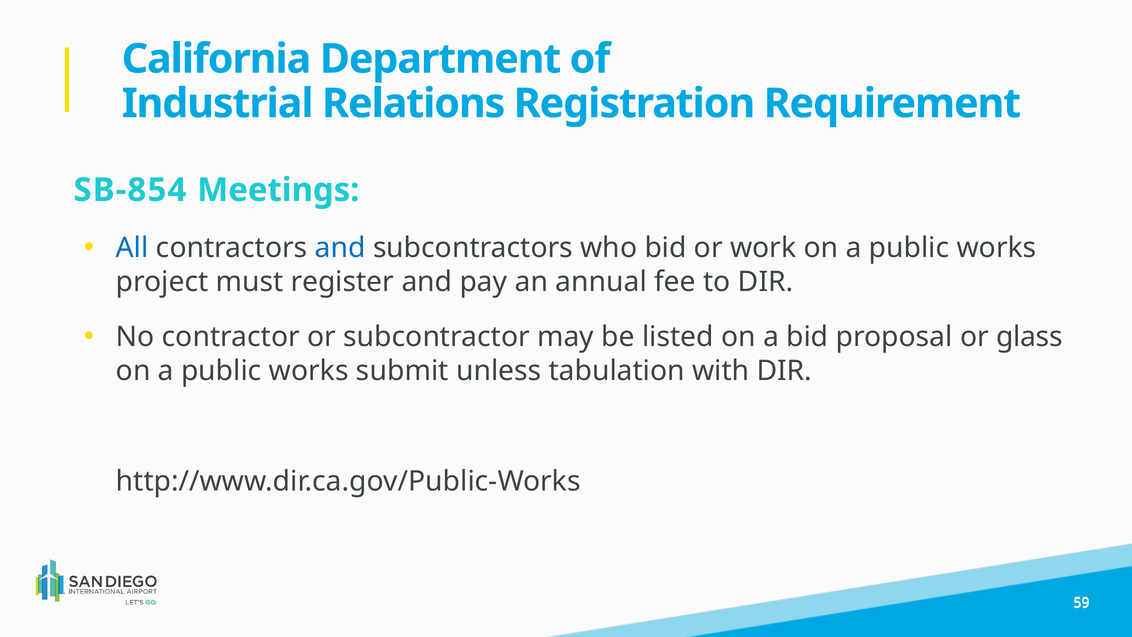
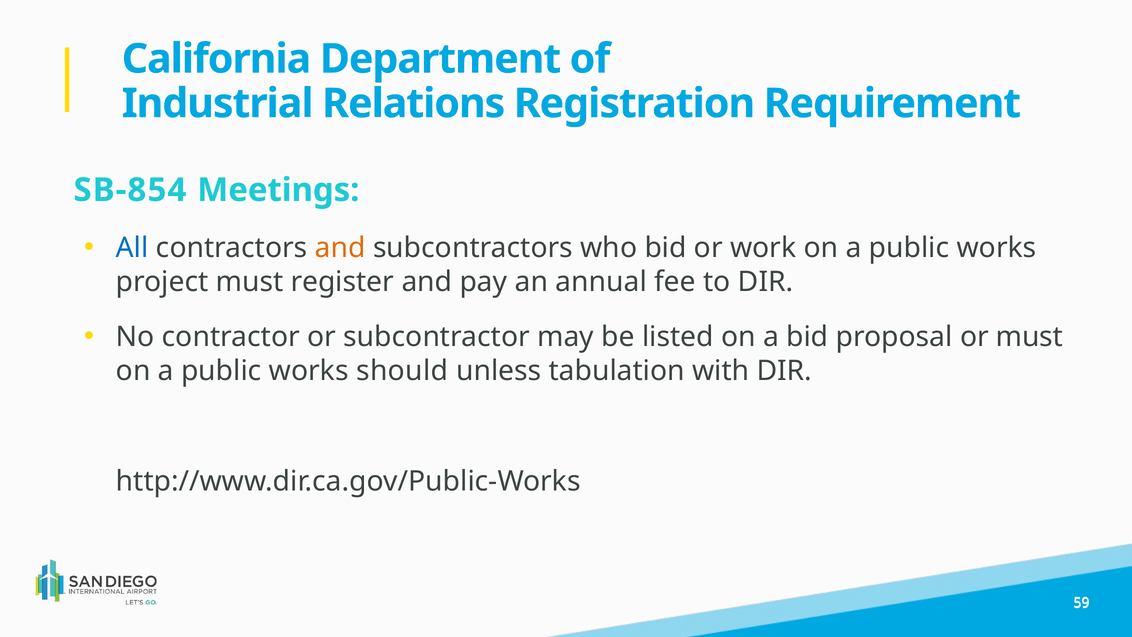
and colour: blue -> orange (340, 248)
or glass: glass -> must (1029, 337)
submit: submit -> should (402, 371)
